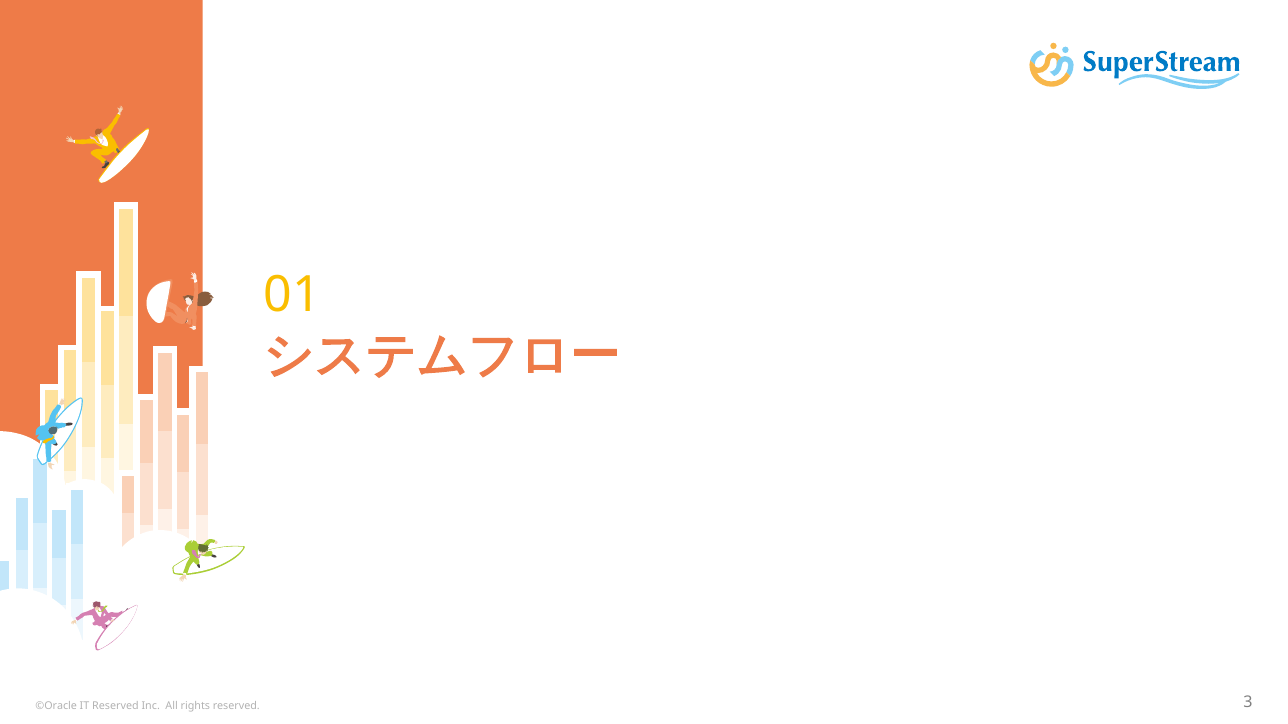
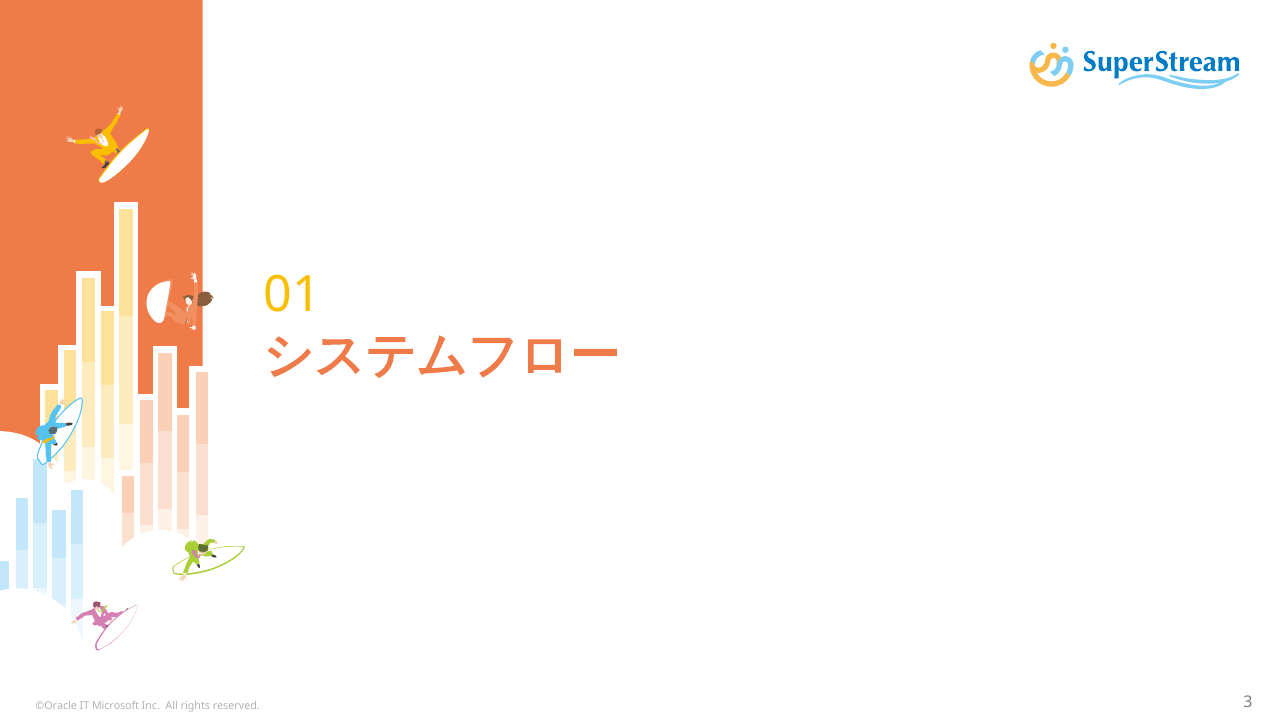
IT Reserved: Reserved -> Microsoft (116, 706)
